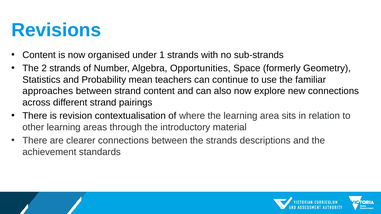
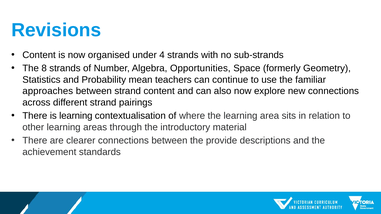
1: 1 -> 4 (162, 55)
2: 2 -> 8 (44, 68)
is revision: revision -> learning (76, 116)
the strands: strands -> provide (222, 141)
